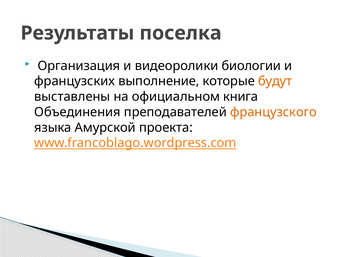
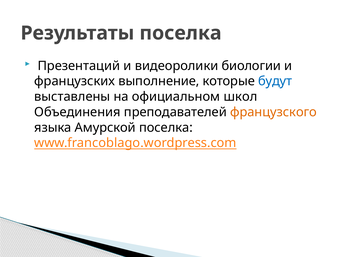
Организация: Организация -> Презентаций (79, 66)
будут colour: orange -> blue (275, 81)
книга: книга -> школ (241, 97)
Амурской проекта: проекта -> поселка (166, 128)
